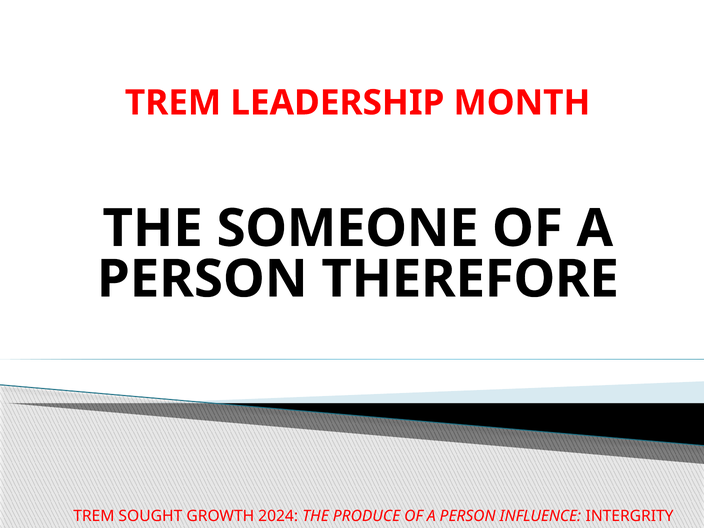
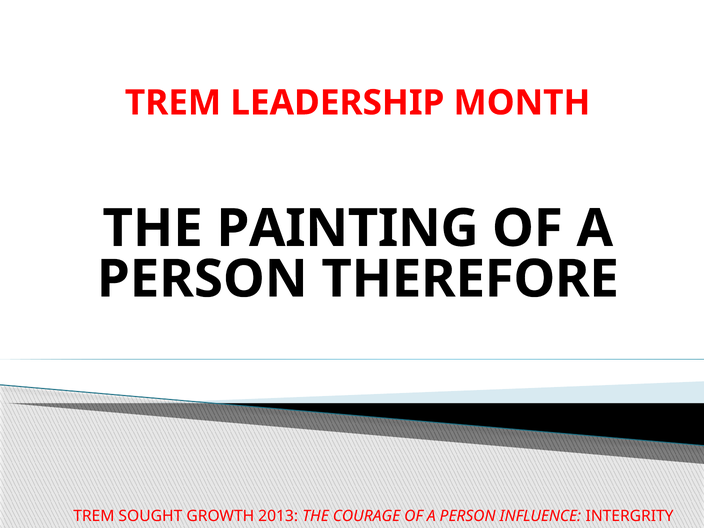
SOMEONE: SOMEONE -> PAINTING (348, 228)
2024: 2024 -> 2013 (278, 516)
PRODUCE: PRODUCE -> COURAGE (366, 516)
